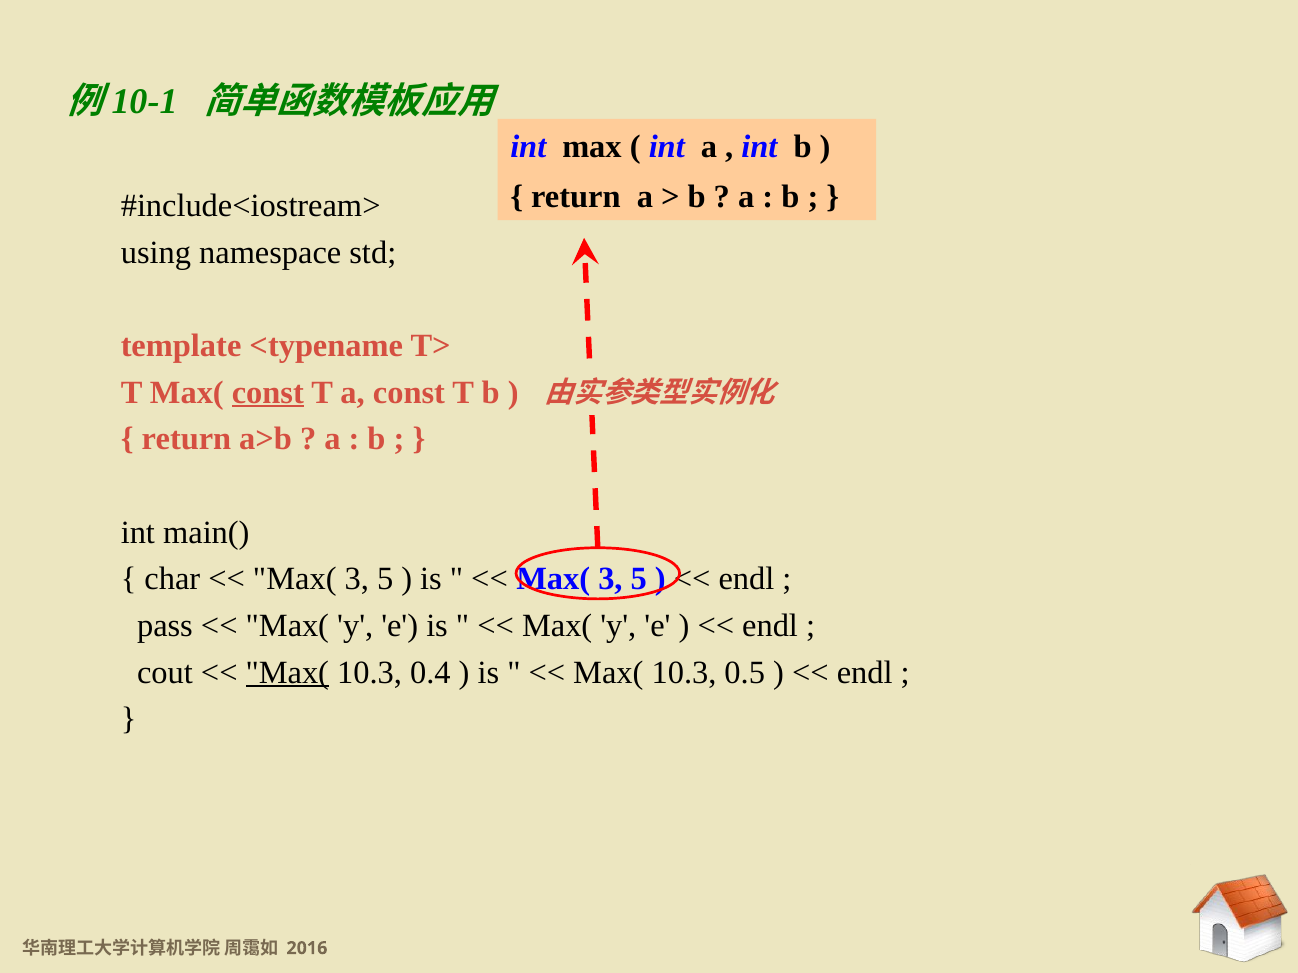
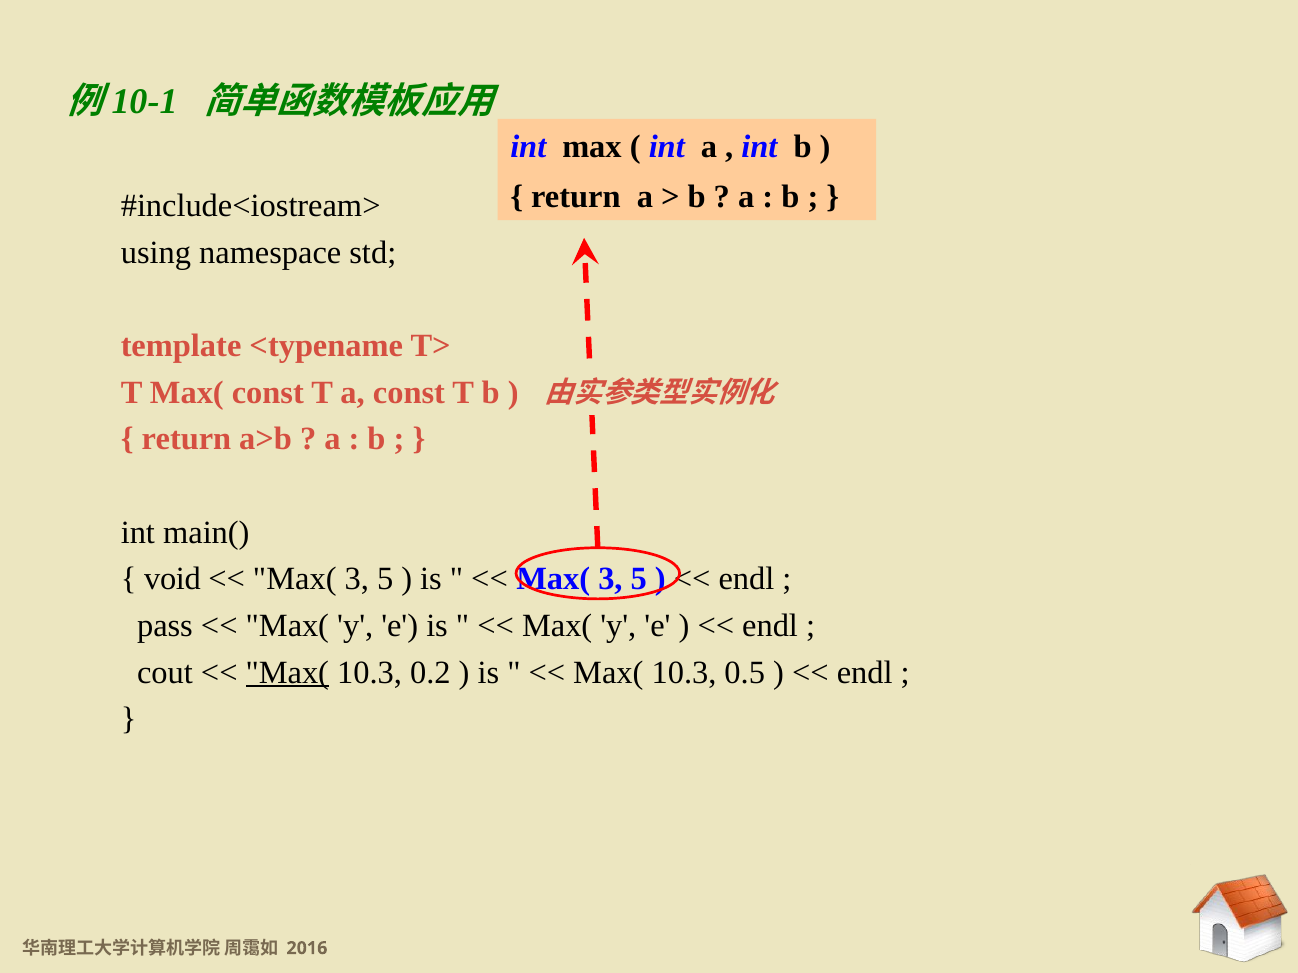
const underline: present -> none (268, 393)
char: char -> void (173, 579)
0.4: 0.4 -> 0.2 (430, 673)
